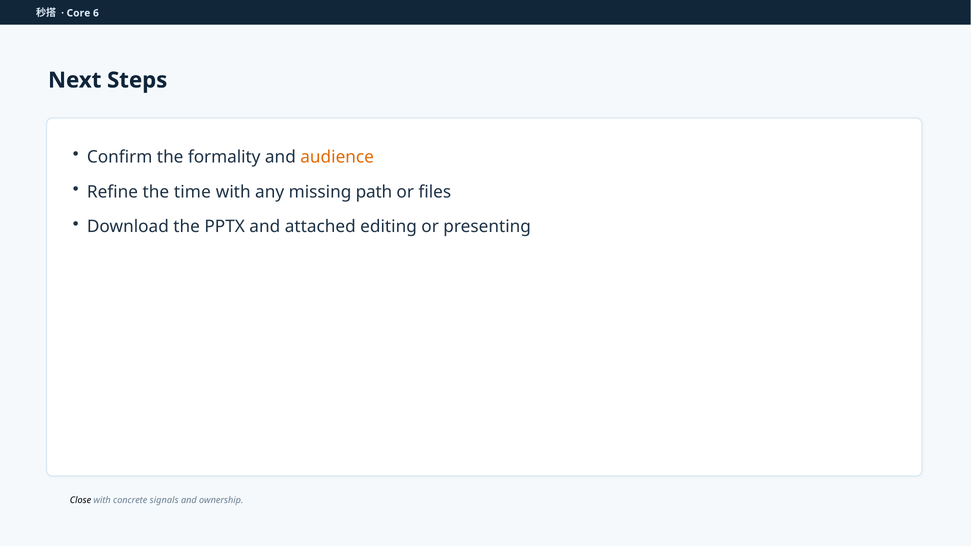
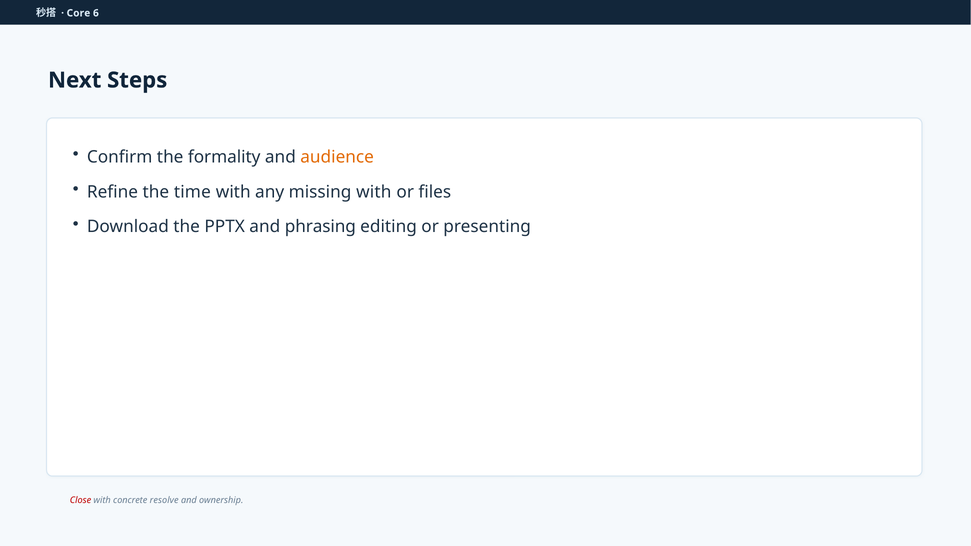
missing path: path -> with (374, 192)
attached: attached -> phrasing (320, 227)
Close colour: black -> red (81, 500)
signals: signals -> resolve (164, 500)
